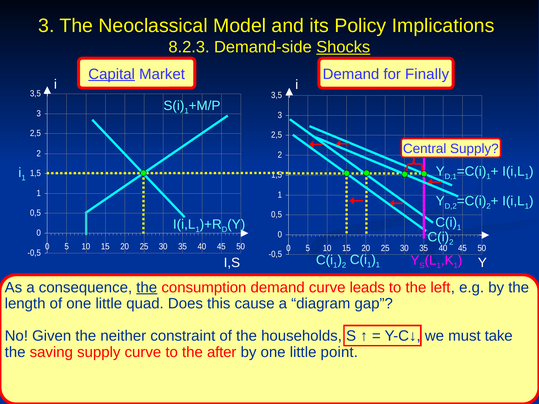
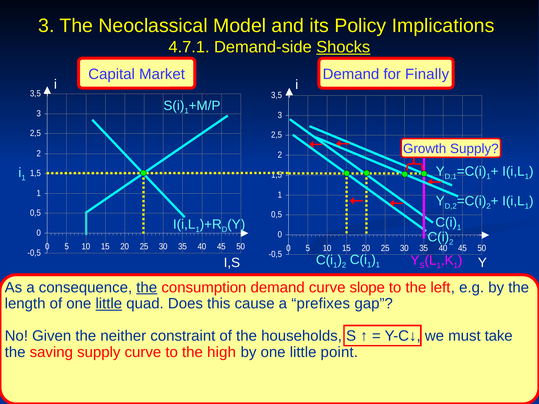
8.2.3: 8.2.3 -> 4.7.1 (189, 47)
Capital underline: present -> none (112, 74)
Central: Central -> Growth (425, 149)
leads: leads -> slope (367, 288)
little underline: none -> present (109, 304)
diagram: diagram -> prefixes (321, 304)
after: after -> high (222, 352)
